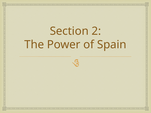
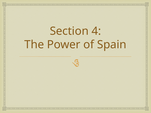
2: 2 -> 4 (96, 31)
